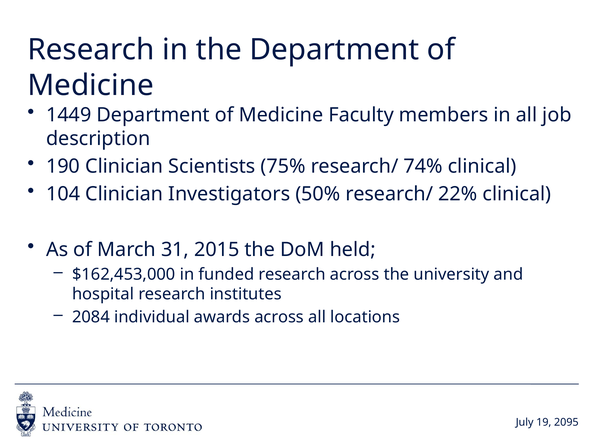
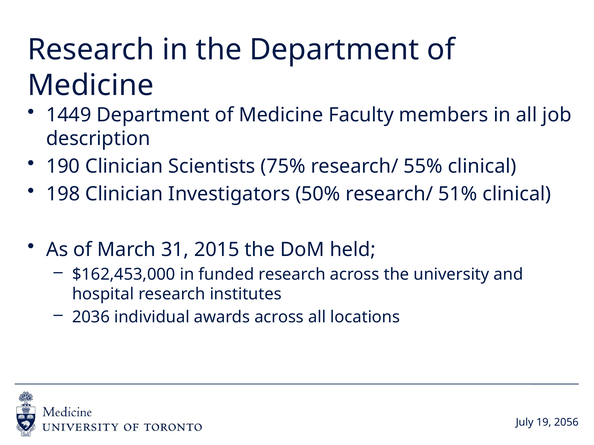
74%: 74% -> 55% (423, 167)
104: 104 -> 198 (63, 194)
22%: 22% -> 51% (458, 194)
2084: 2084 -> 2036 (91, 318)
2095: 2095 -> 2056 (566, 423)
